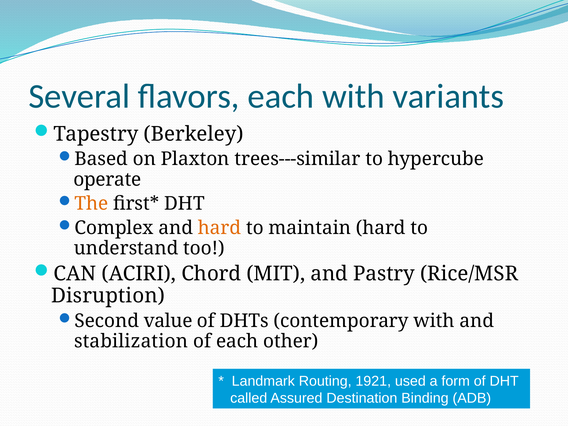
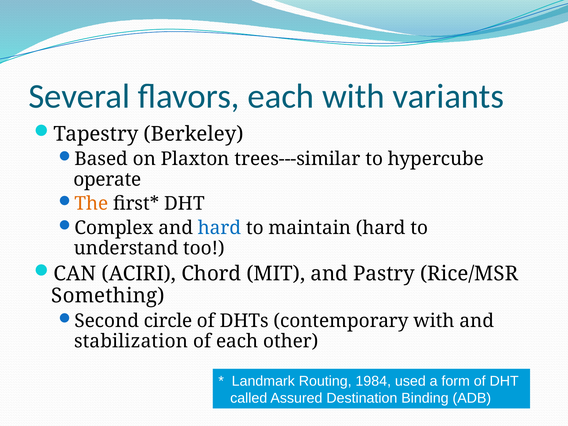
hard colour: orange -> blue (220, 228)
Disruption: Disruption -> Something (108, 296)
value: value -> circle (168, 321)
1921: 1921 -> 1984 (373, 381)
